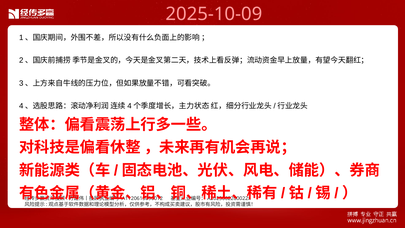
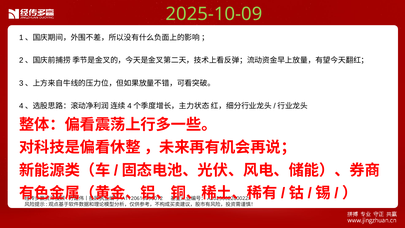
2025-10-09 colour: pink -> light green (214, 14)
